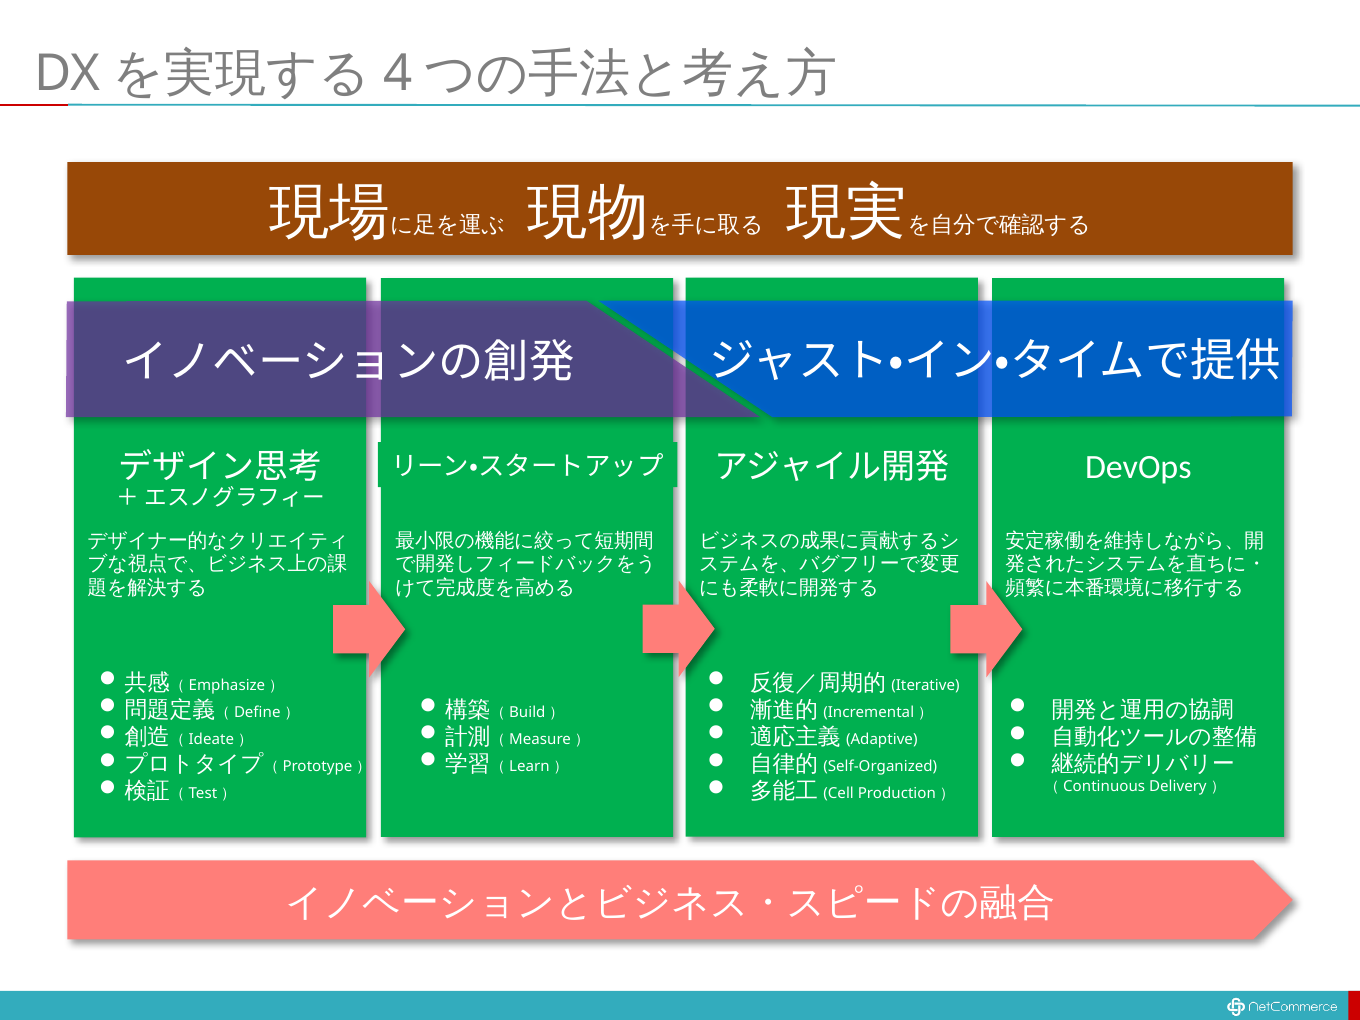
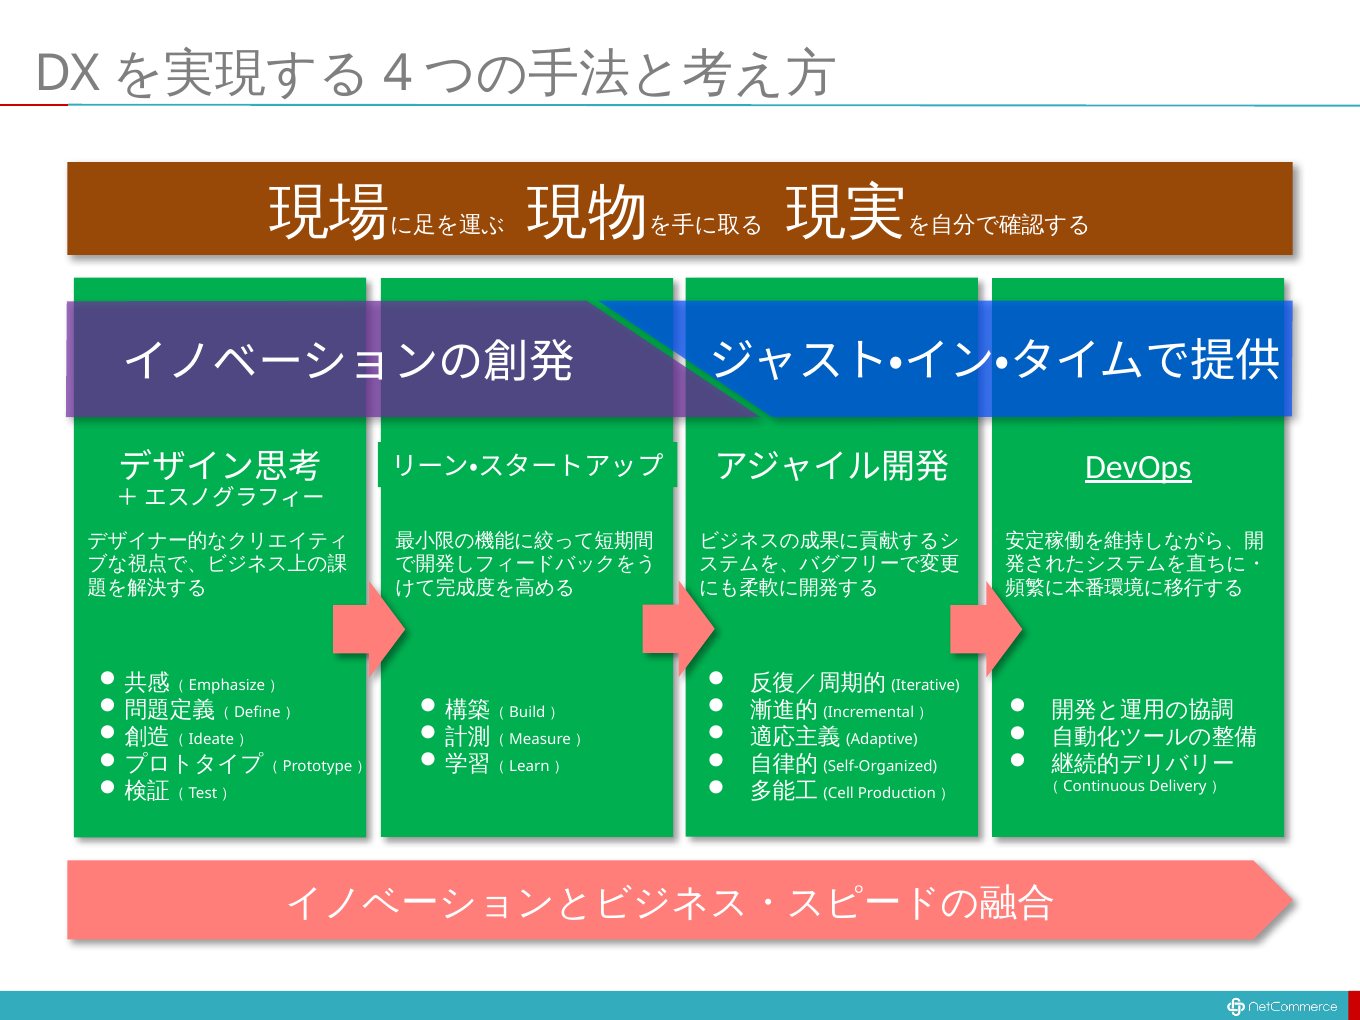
DevOps underline: none -> present (1138, 467)
